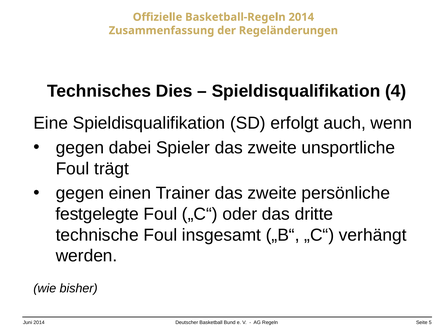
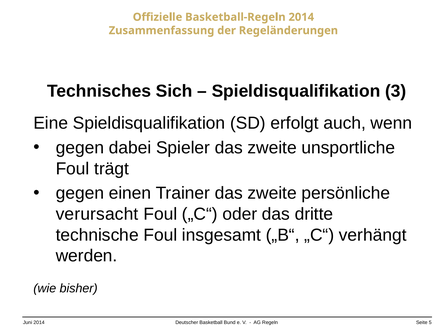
Dies: Dies -> Sich (174, 91)
4: 4 -> 3 (396, 91)
festgelegte: festgelegte -> verursacht (97, 214)
